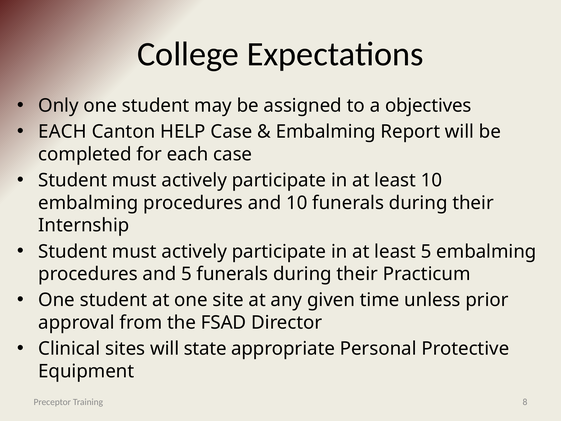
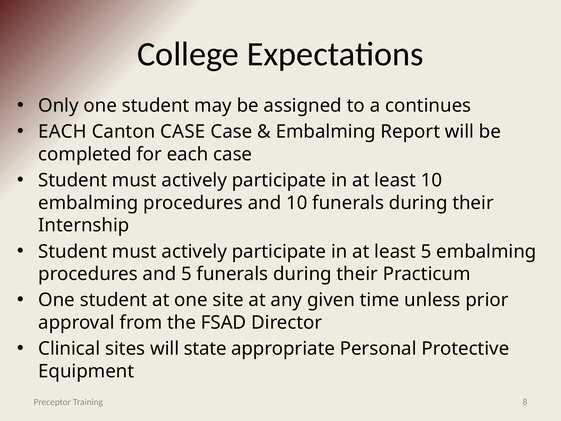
objectives: objectives -> continues (428, 106)
Canton HELP: HELP -> CASE (183, 132)
